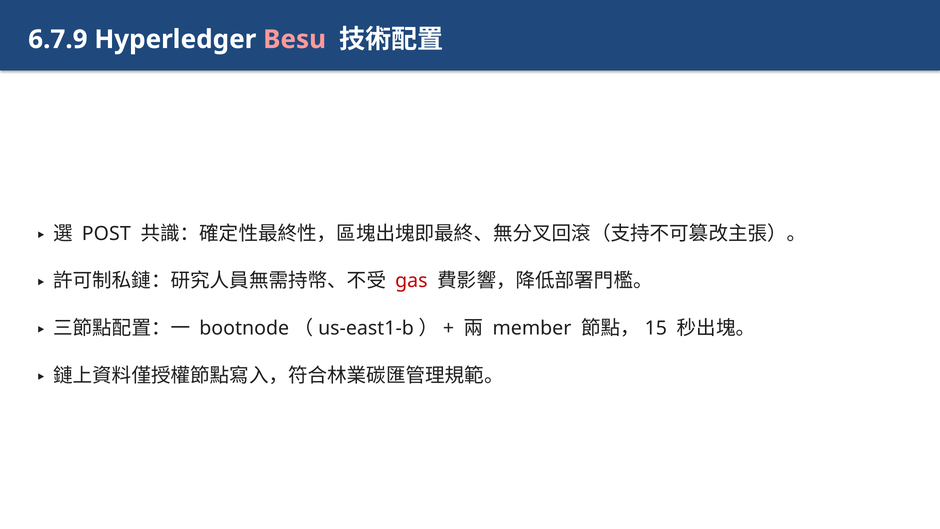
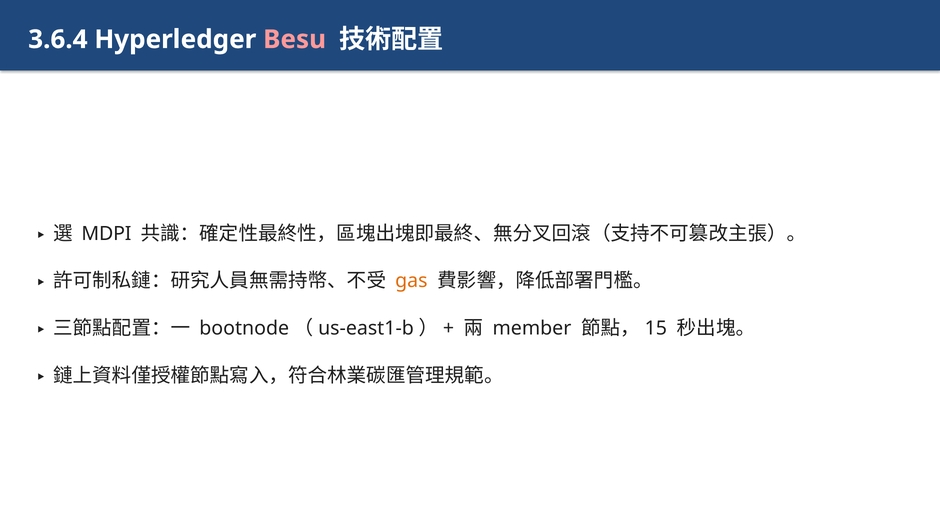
6.7.9: 6.7.9 -> 3.6.4 (58, 39)
POST: POST -> MDPI (106, 234)
gas colour: red -> orange (411, 281)
